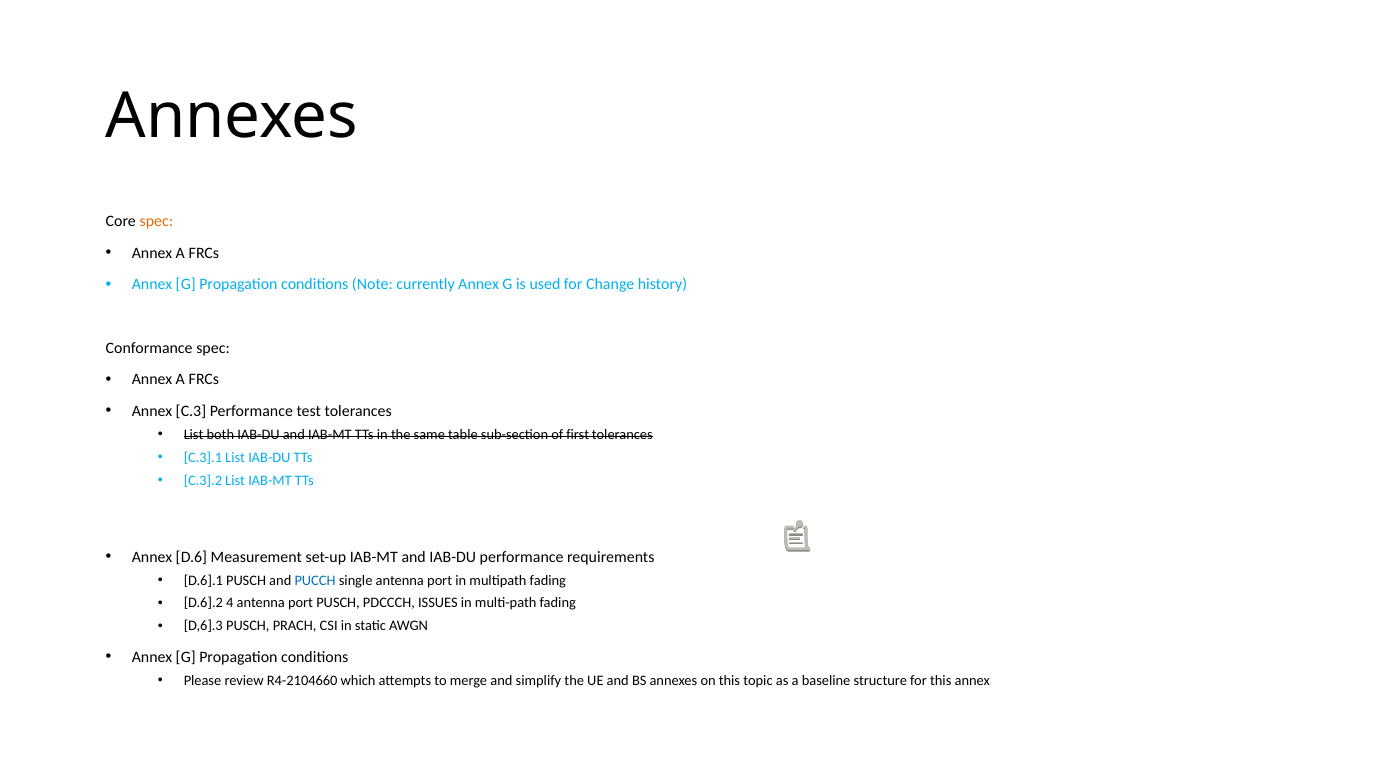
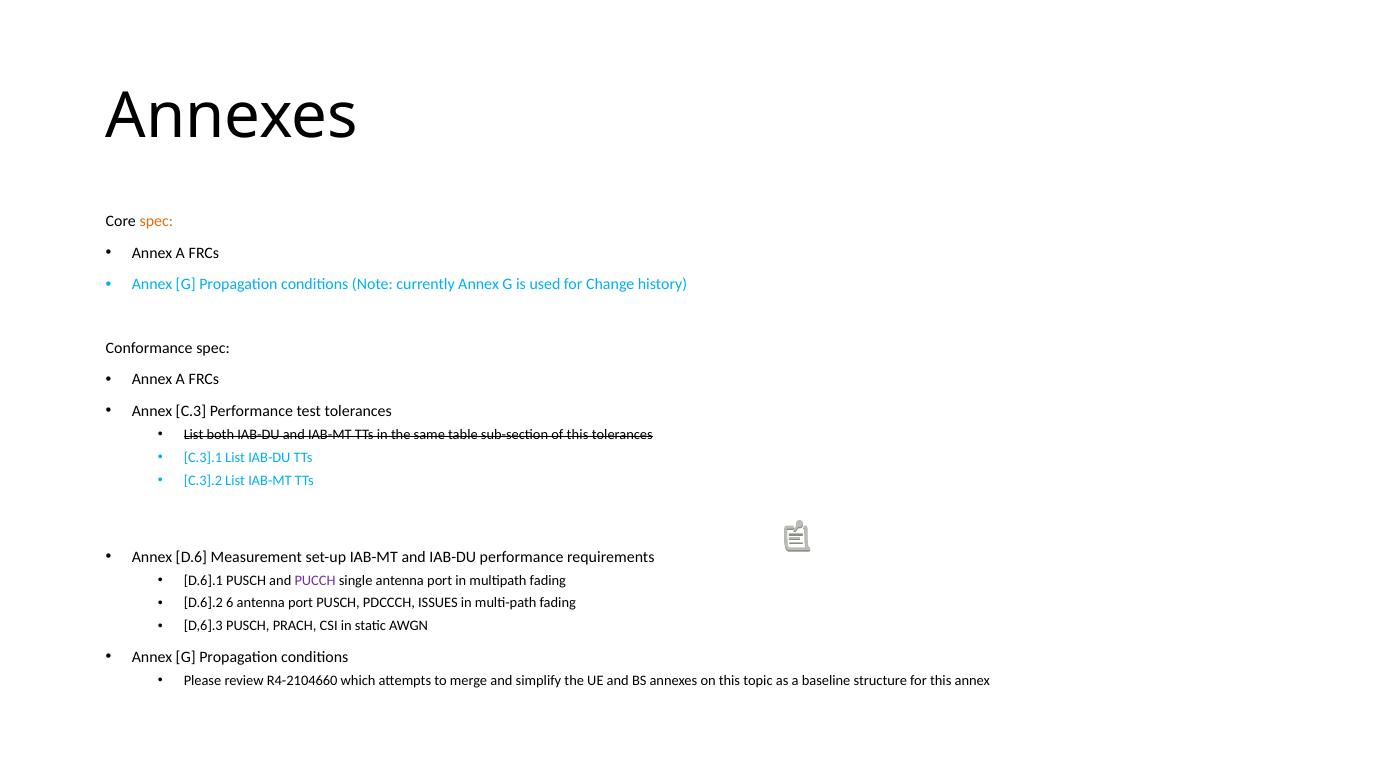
of first: first -> this (578, 435)
PUCCH colour: blue -> purple (315, 580)
4: 4 -> 6 (230, 603)
